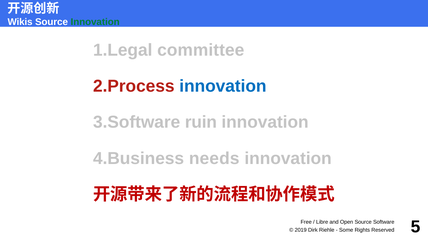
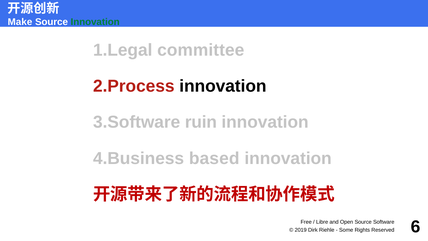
Wikis: Wikis -> Make (20, 22)
innovation colour: blue -> black (223, 86)
needs: needs -> based (214, 158)
5: 5 -> 6 (416, 227)
